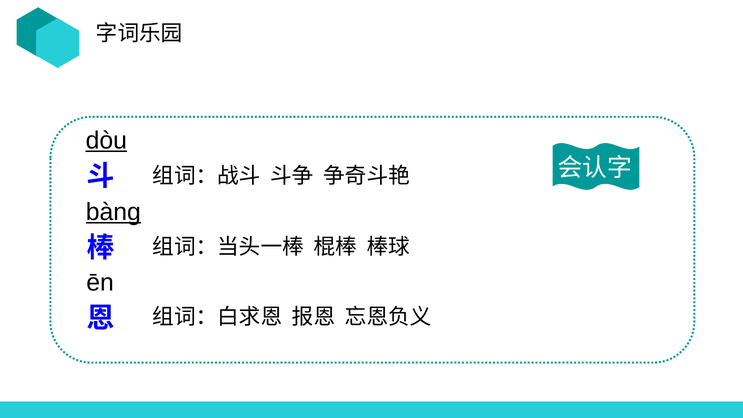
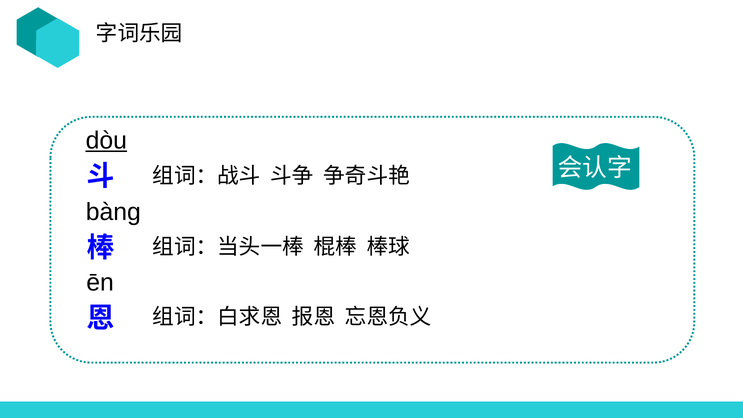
bànɡ underline: present -> none (113, 212)
